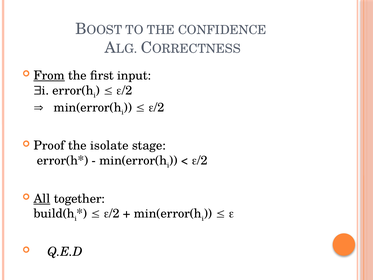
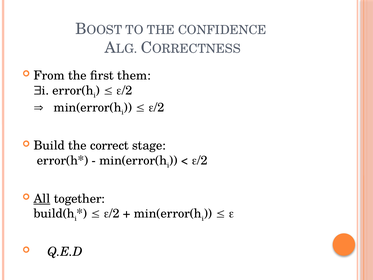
From underline: present -> none (49, 75)
input: input -> them (134, 75)
Proof: Proof -> Build (49, 145)
isolate: isolate -> correct (109, 145)
